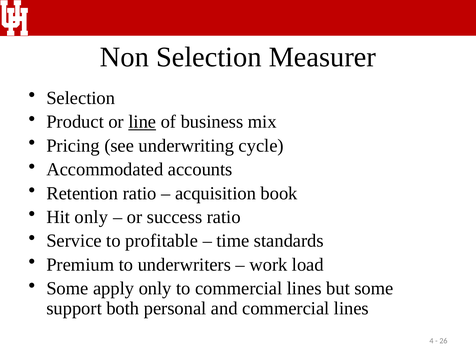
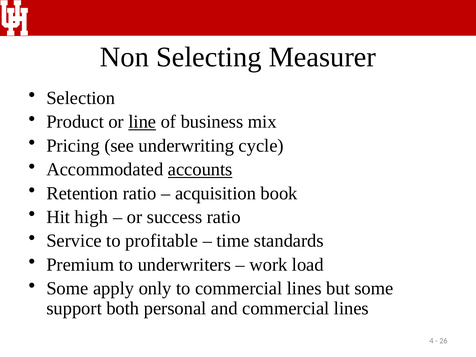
Non Selection: Selection -> Selecting (209, 57)
accounts underline: none -> present (200, 169)
Hit only: only -> high (91, 217)
